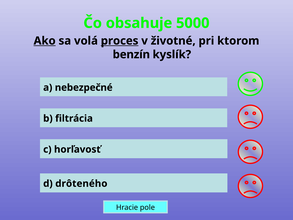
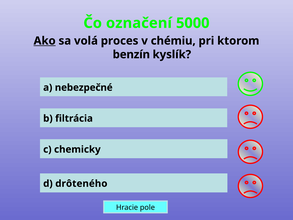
obsahuje: obsahuje -> označení (139, 23)
proces underline: present -> none (120, 41)
životné: životné -> chémiu (173, 41)
horľavosť: horľavosť -> chemicky (77, 149)
